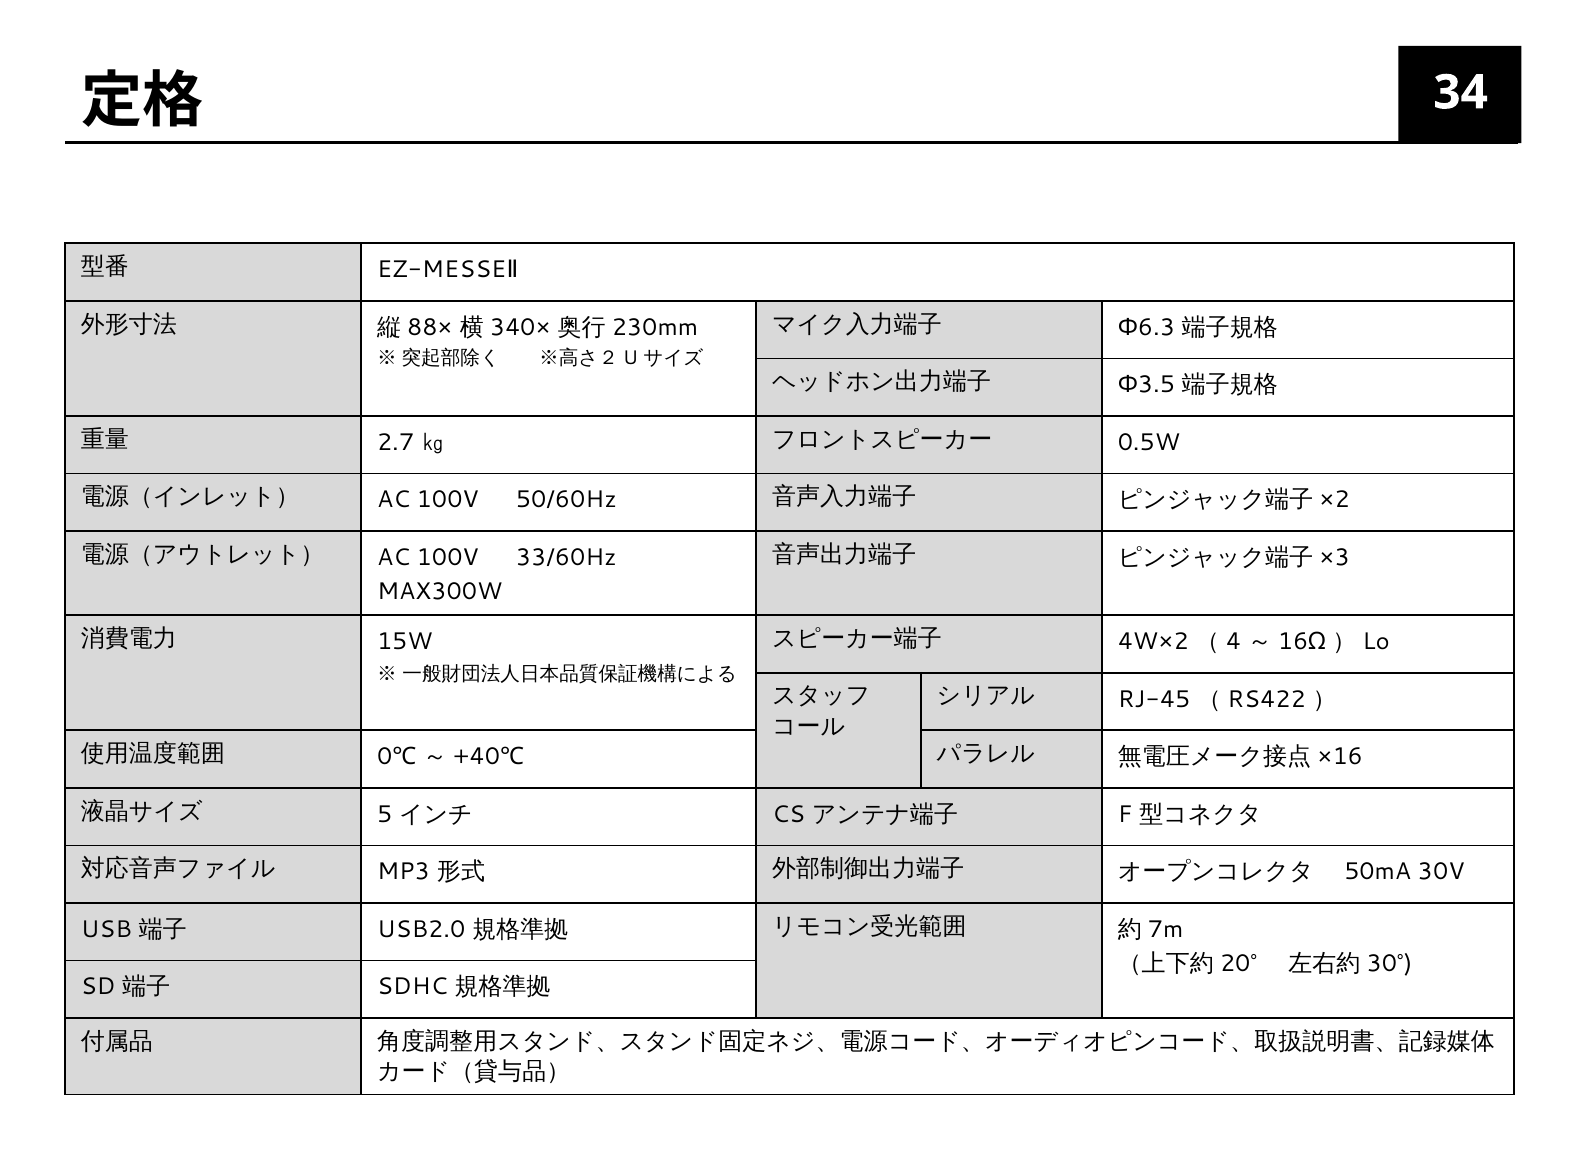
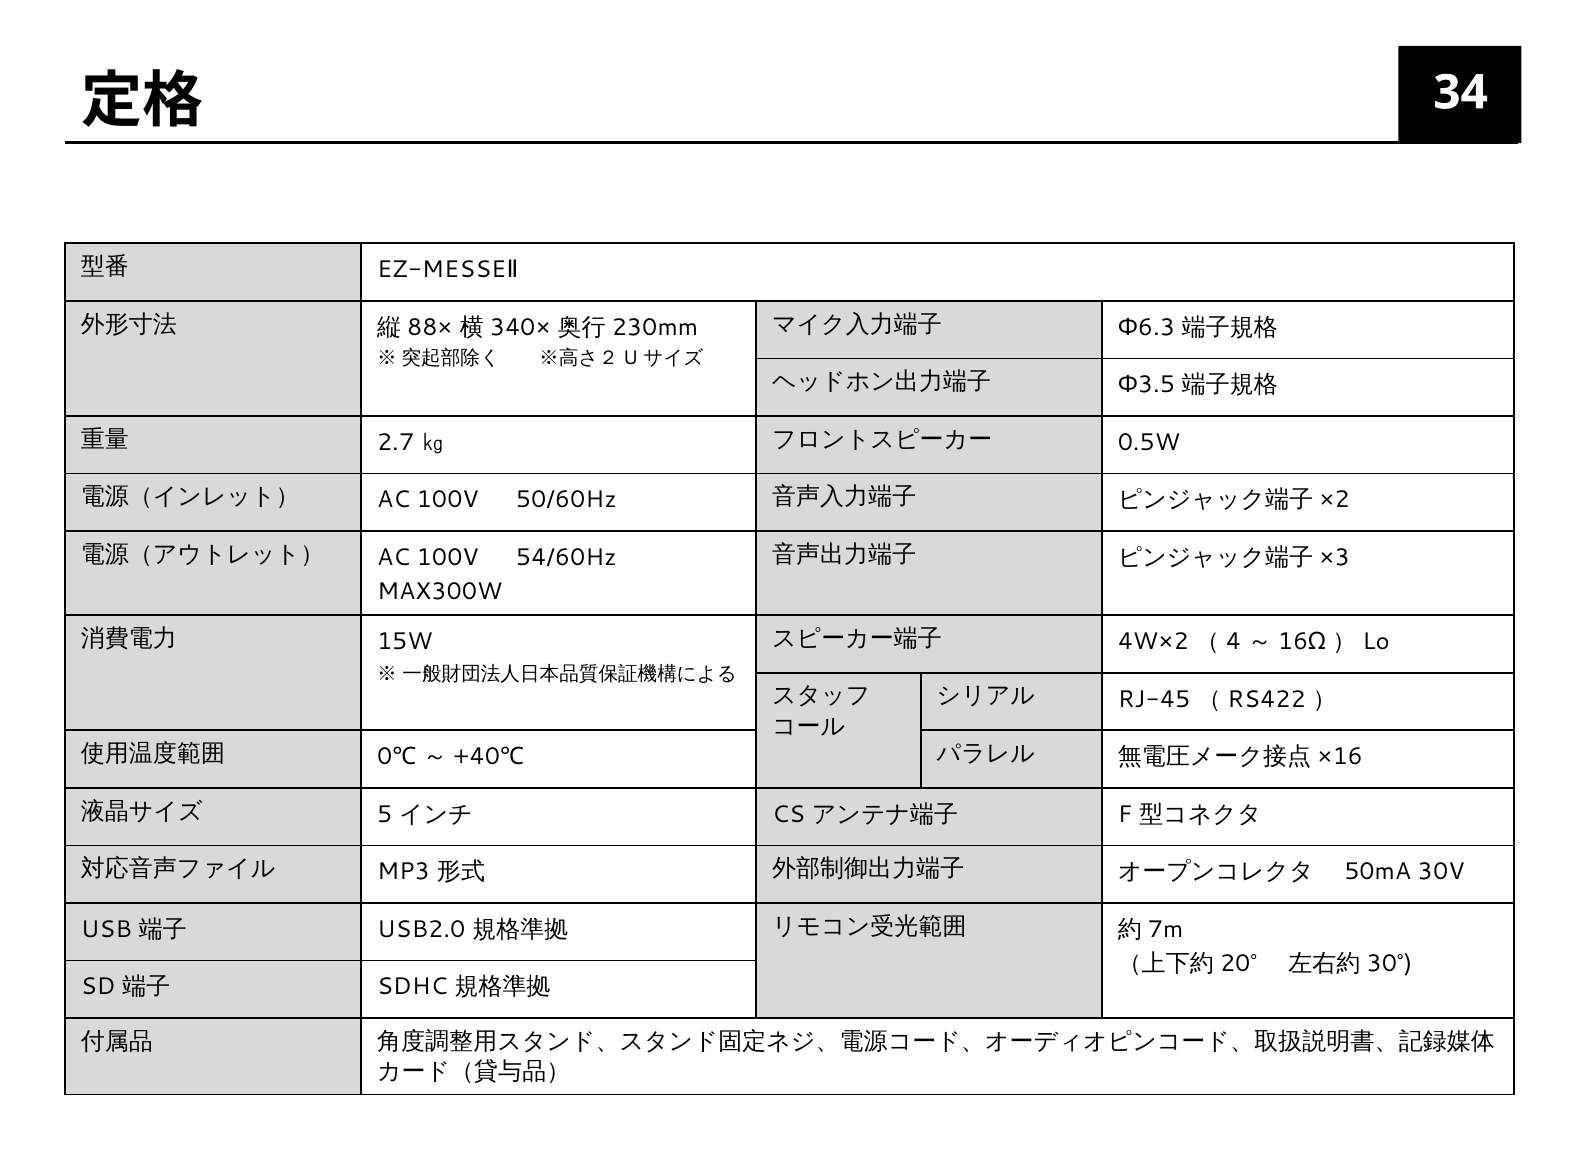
33/60Hz: 33/60Hz -> 54/60Hz (566, 558)
